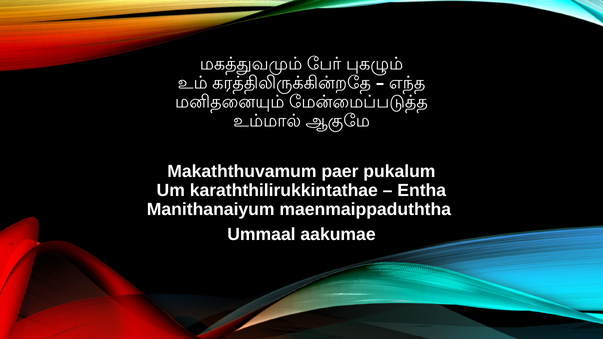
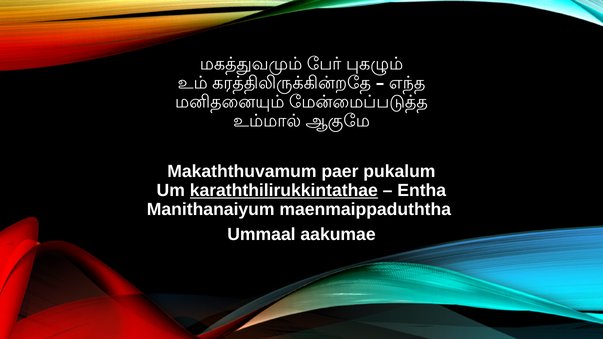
karaththilirukkintathae underline: none -> present (284, 191)
